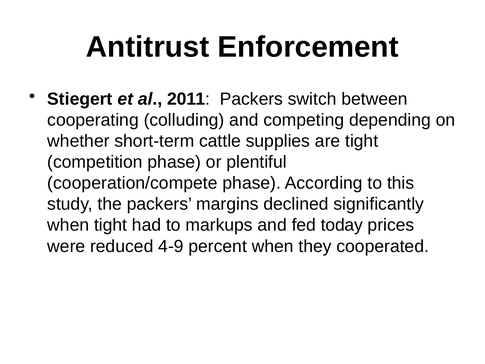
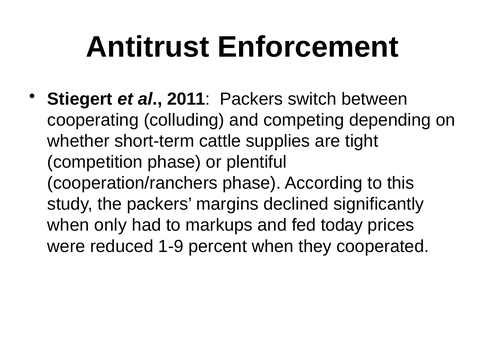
cooperation/compete: cooperation/compete -> cooperation/ranchers (132, 183)
when tight: tight -> only (110, 225)
4-9: 4-9 -> 1-9 (171, 246)
